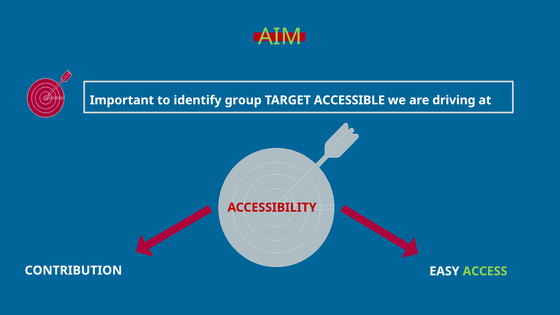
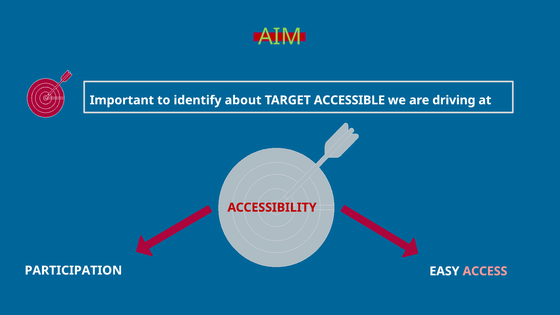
group: group -> about (243, 100)
CONTRIBUTION: CONTRIBUTION -> PARTICIPATION (73, 270)
ACCESS colour: light green -> pink (485, 271)
